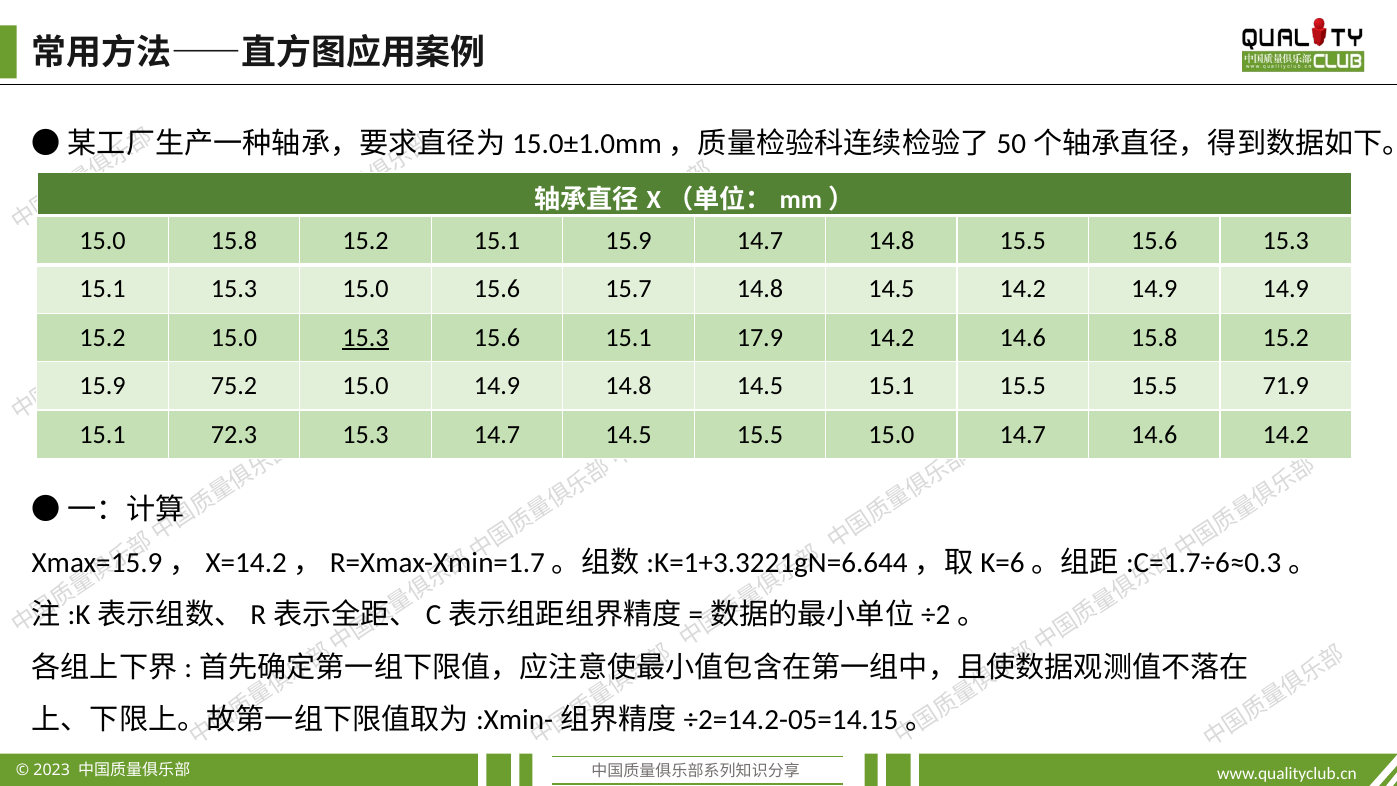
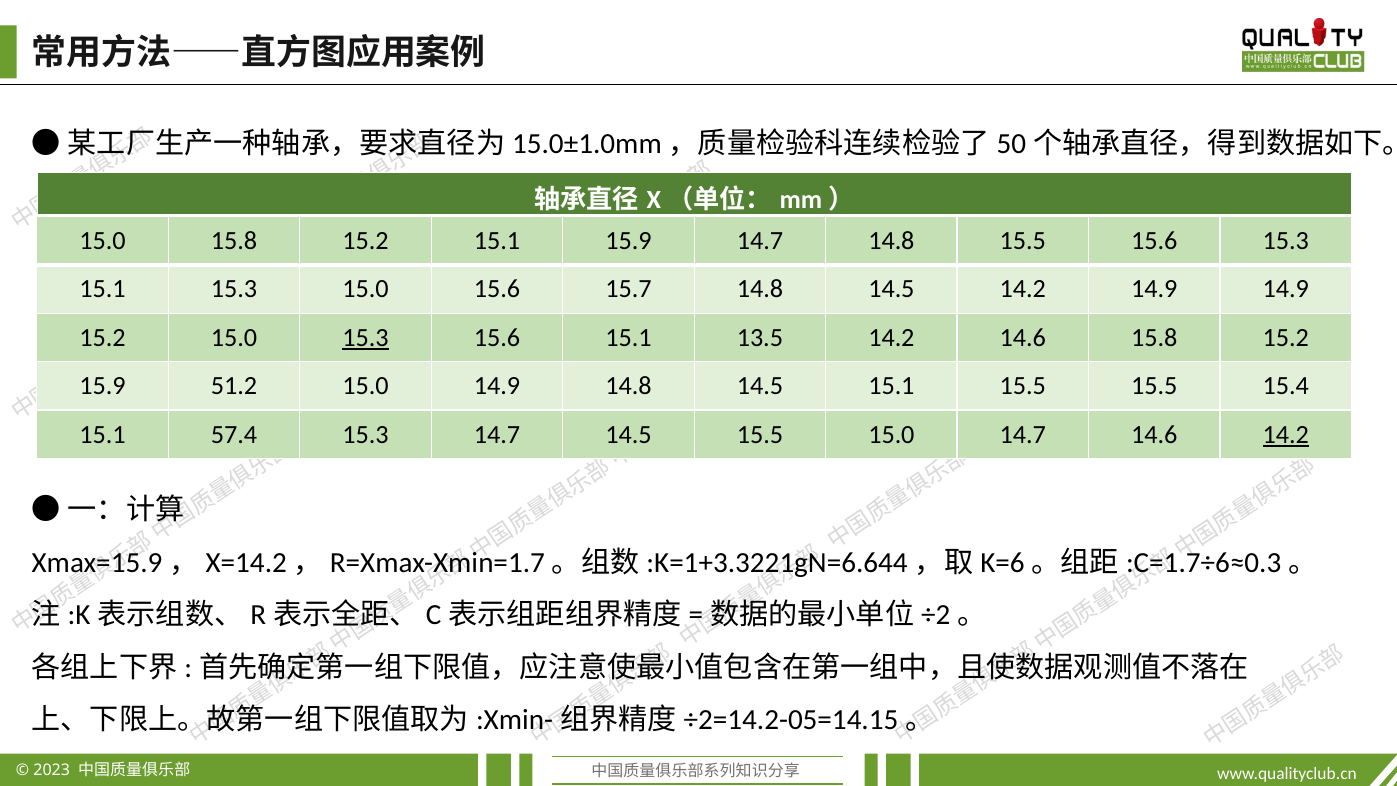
17.9: 17.9 -> 13.5 (760, 338)
75.2: 75.2 -> 51.2 (234, 386)
71.9: 71.9 -> 15.4 (1286, 386)
72.3: 72.3 -> 57.4 (234, 434)
14.2 underline: none -> present (1286, 434)
